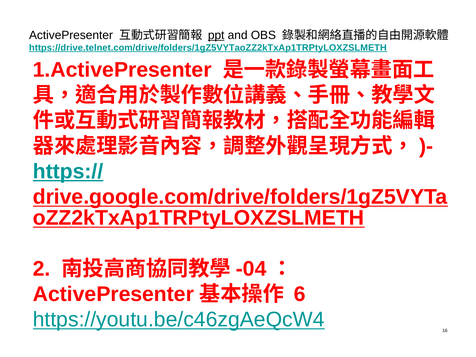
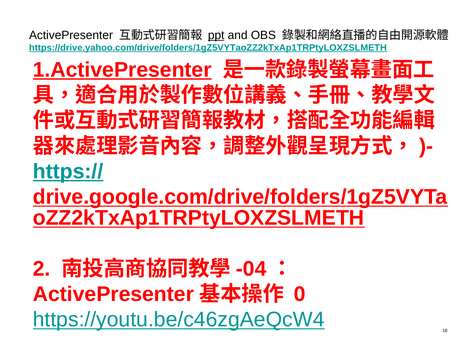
https://drive.telnet.com/drive/folders/1gZ5VYTaoZZ2kTxAp1TRPtyLOXZSLMETH: https://drive.telnet.com/drive/folders/1gZ5VYTaoZZ2kTxAp1TRPtyLOXZSLMETH -> https://drive.yahoo.com/drive/folders/1gZ5VYTaoZZ2kTxAp1TRPtyLOXZSLMETH (208, 48)
1.ActivePresenter underline: none -> present (122, 70)
6: 6 -> 0 (300, 294)
